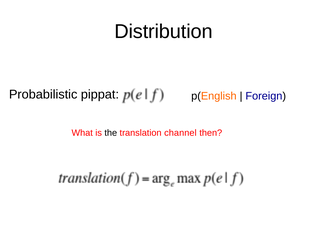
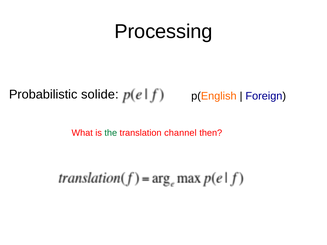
Distribution: Distribution -> Processing (163, 32)
pippat: pippat -> solide (100, 95)
the colour: black -> green (111, 133)
